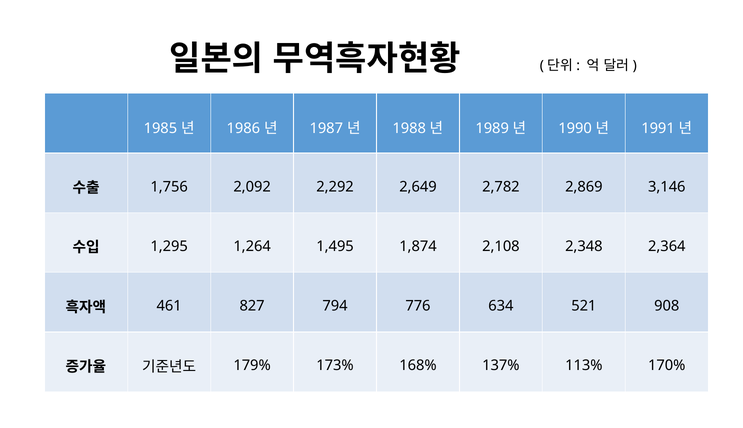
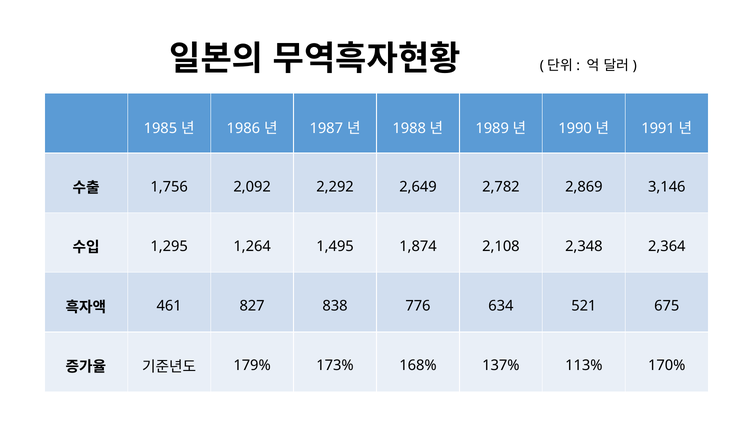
794: 794 -> 838 (335, 306)
908: 908 -> 675 (667, 306)
